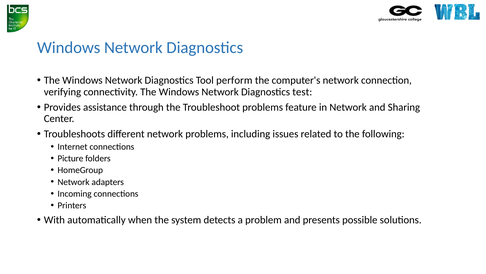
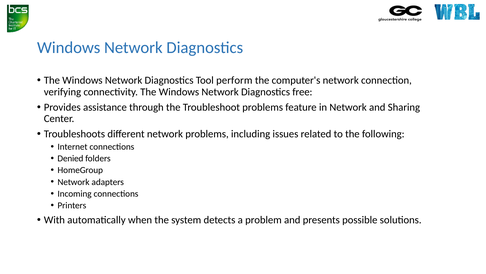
test: test -> free (302, 92)
Picture: Picture -> Denied (70, 158)
